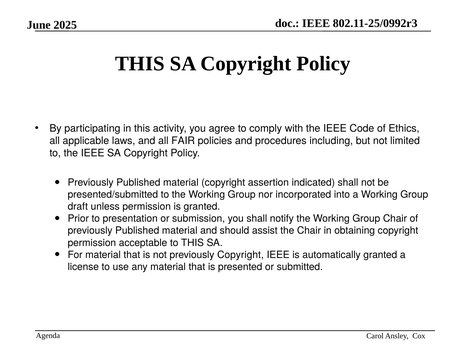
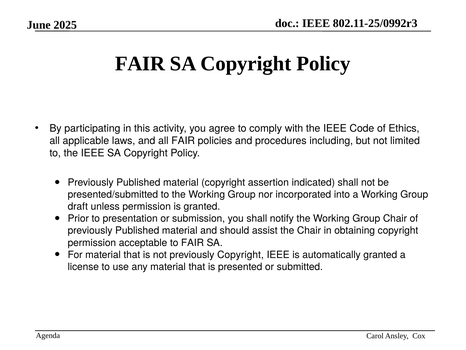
THIS: THIS -> FAIR (140, 64)
to THIS: THIS -> FAIR (192, 242)
